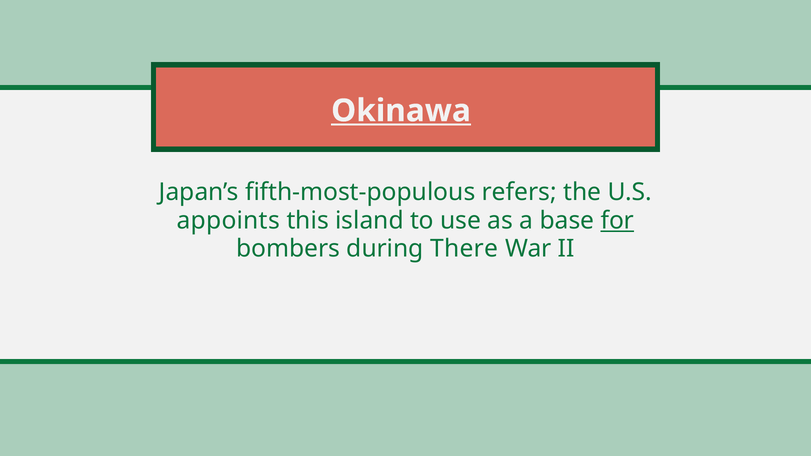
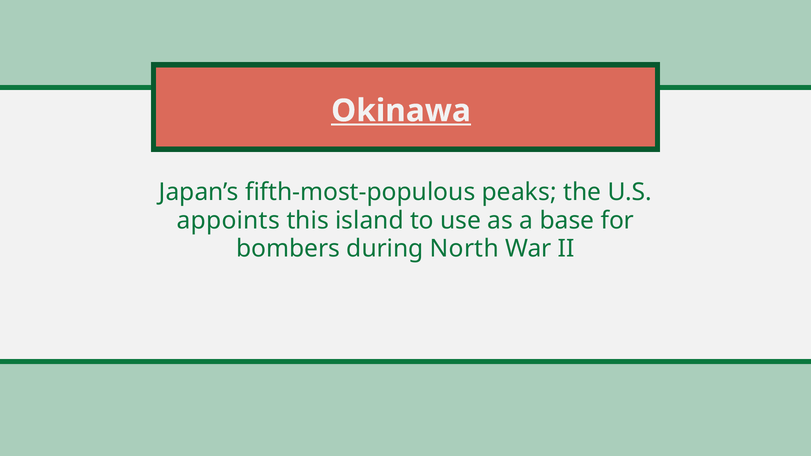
refers: refers -> peaks (519, 192)
for underline: present -> none (617, 221)
There: There -> North (464, 249)
